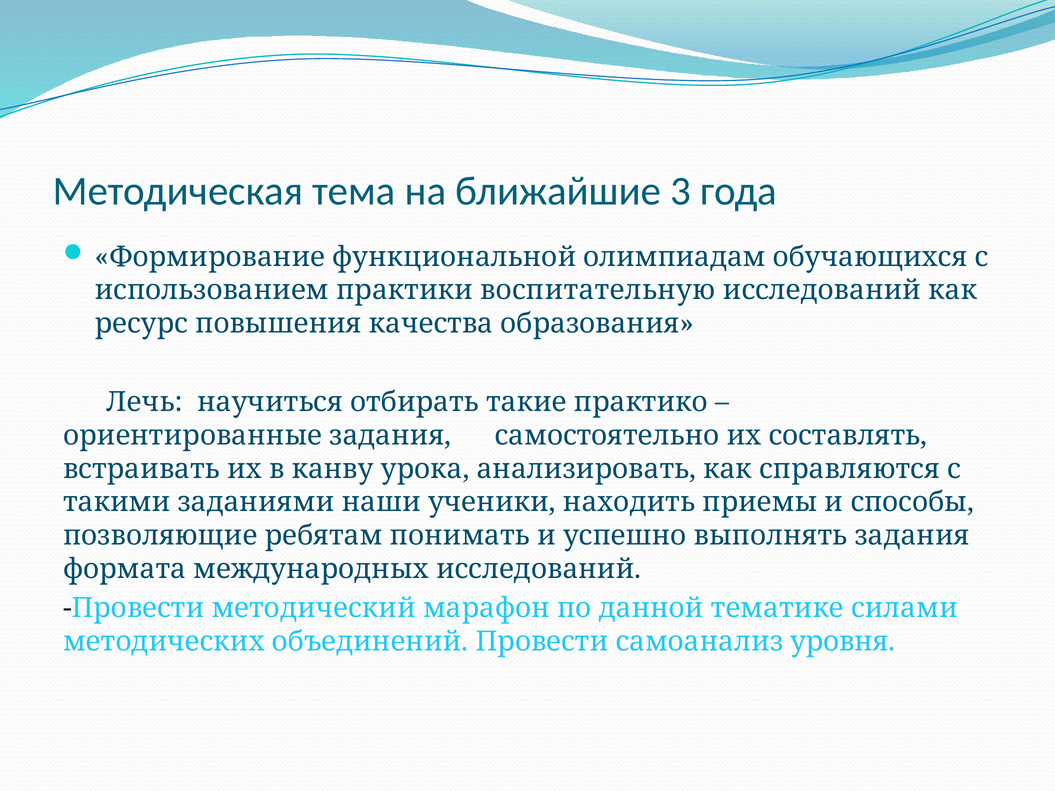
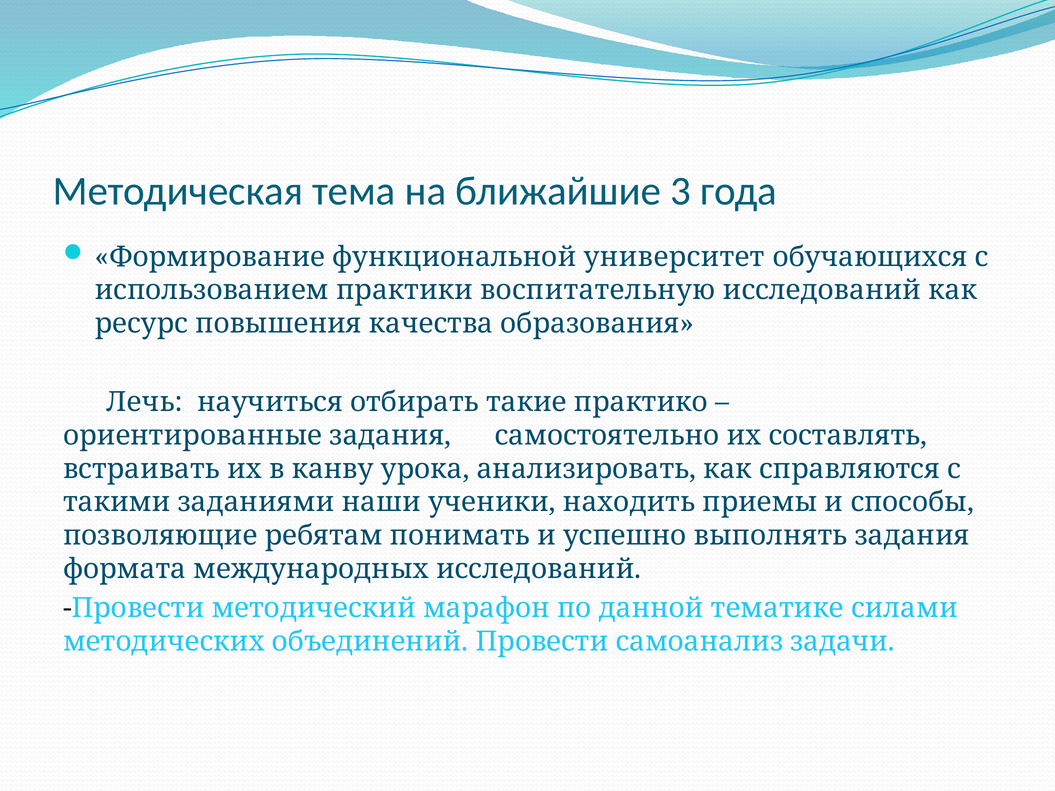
олимпиадам: олимпиадам -> университет (674, 257)
уровня: уровня -> задачи (843, 642)
